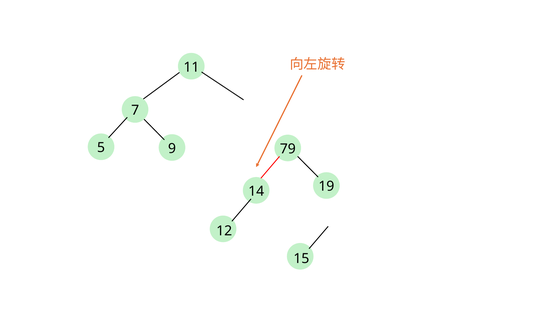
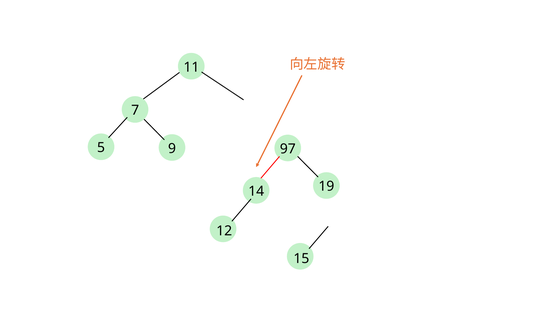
79: 79 -> 97 (288, 149)
